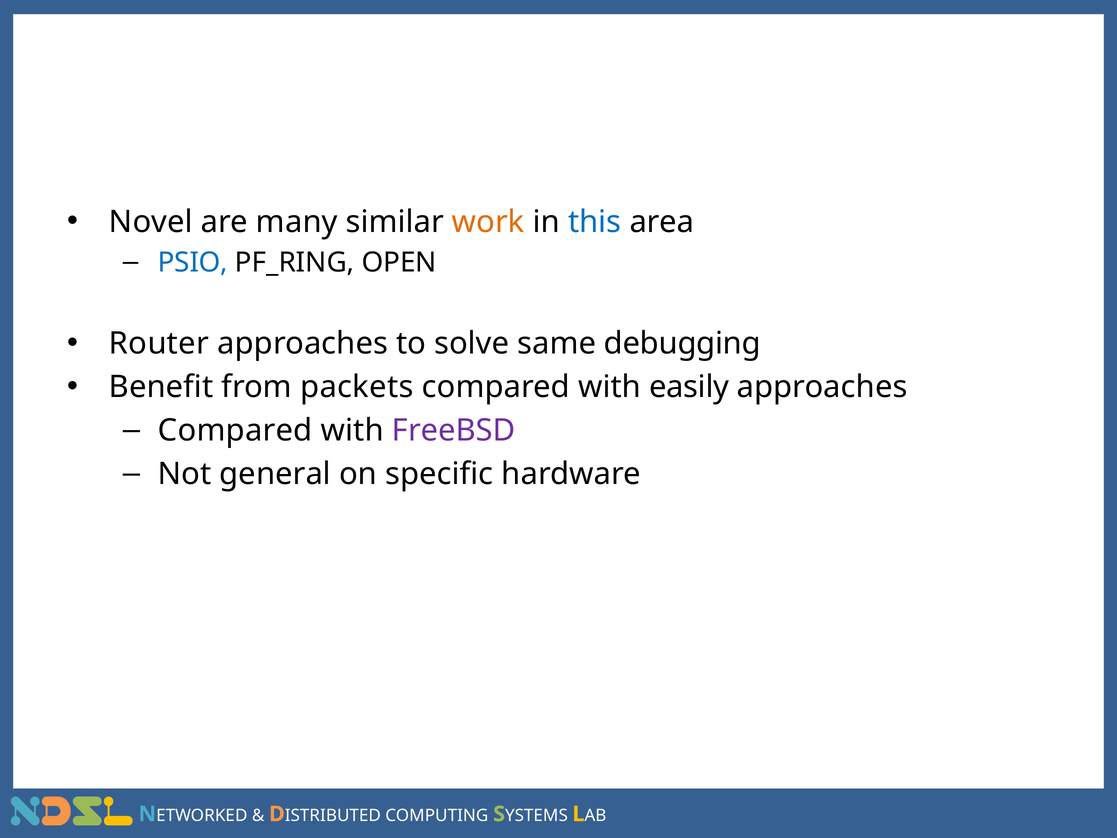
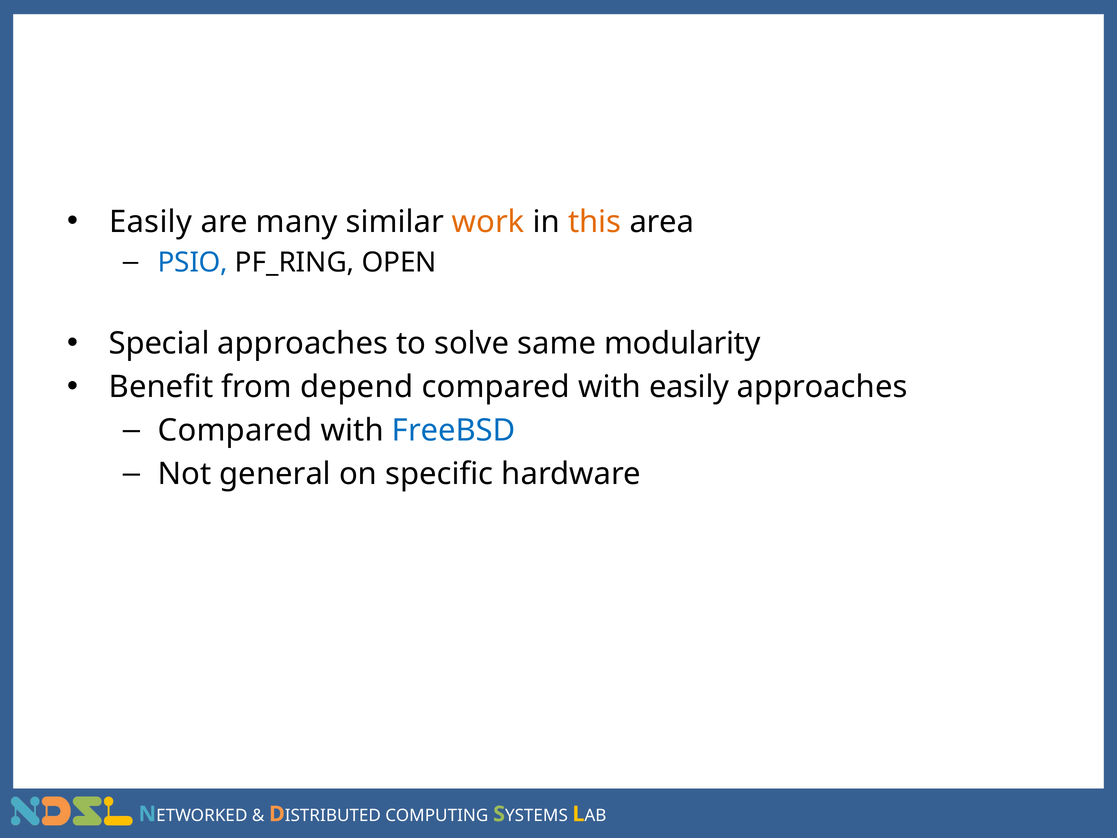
Novel: Novel -> Easily (151, 222)
this colour: blue -> orange (595, 222)
Router: Router -> Special (159, 344)
debugging: debugging -> modularity (682, 344)
packets: packets -> depend (357, 387)
FreeBSD colour: purple -> blue (454, 431)
